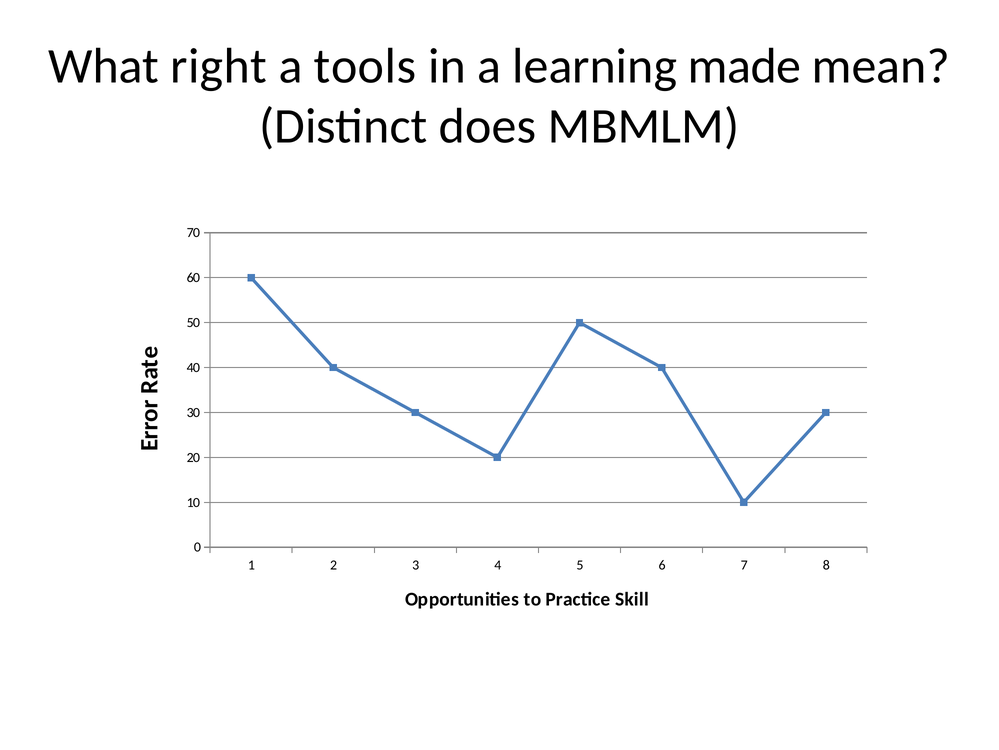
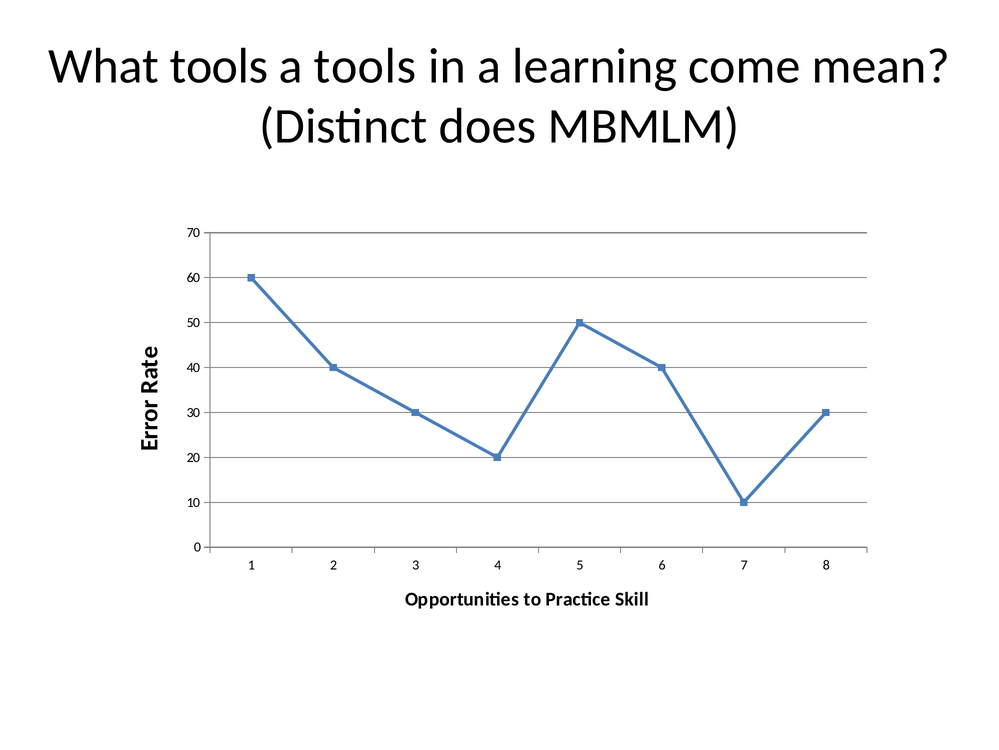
What right: right -> tools (219, 66)
made: made -> come (744, 66)
